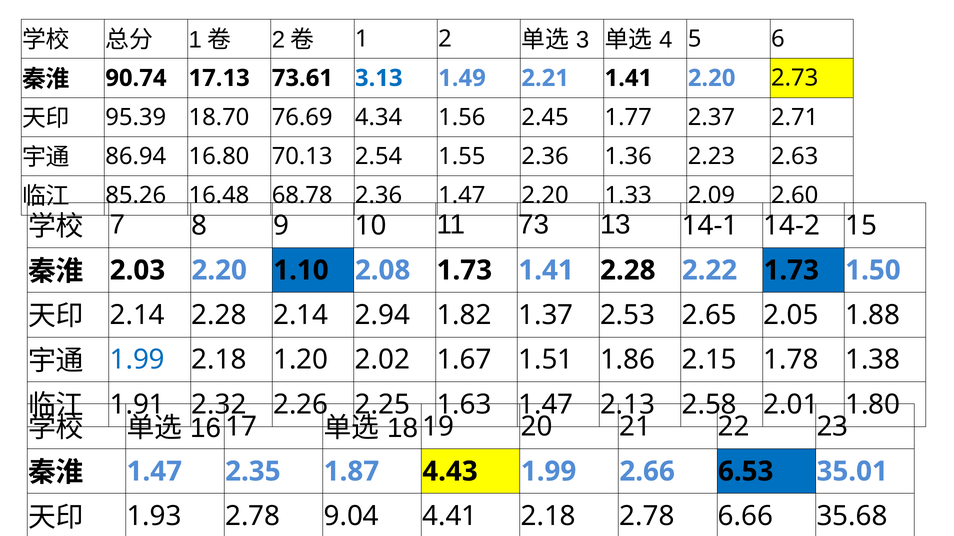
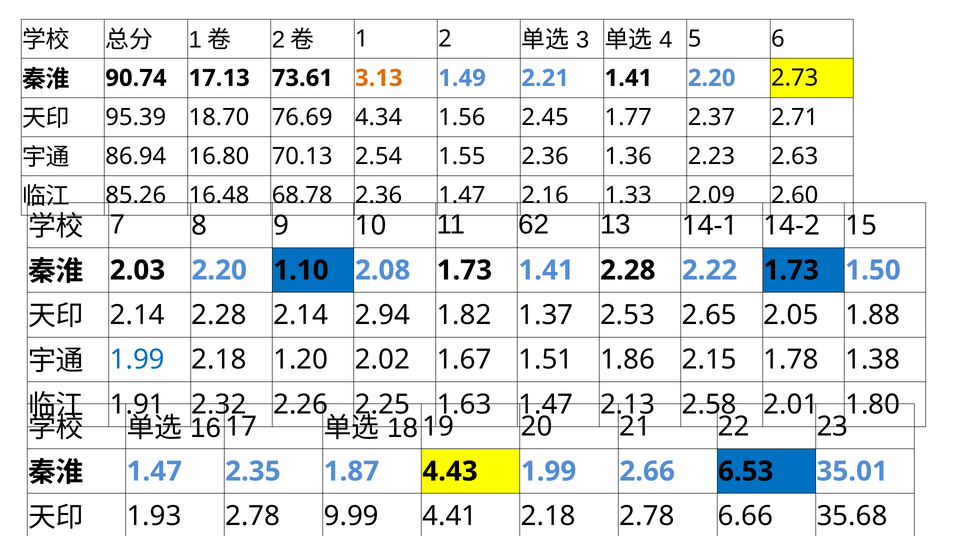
3.13 colour: blue -> orange (379, 78)
1.47 2.20: 2.20 -> 2.16 (545, 196)
73: 73 -> 62 (534, 225)
9.04: 9.04 -> 9.99 (351, 517)
